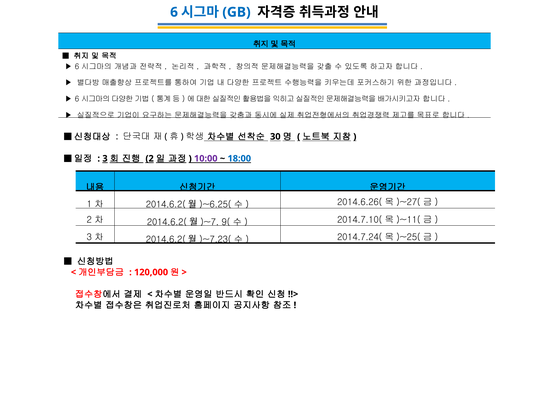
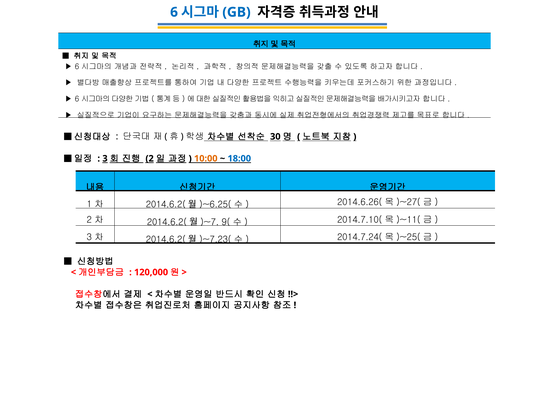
10:00 colour: purple -> orange (206, 159)
